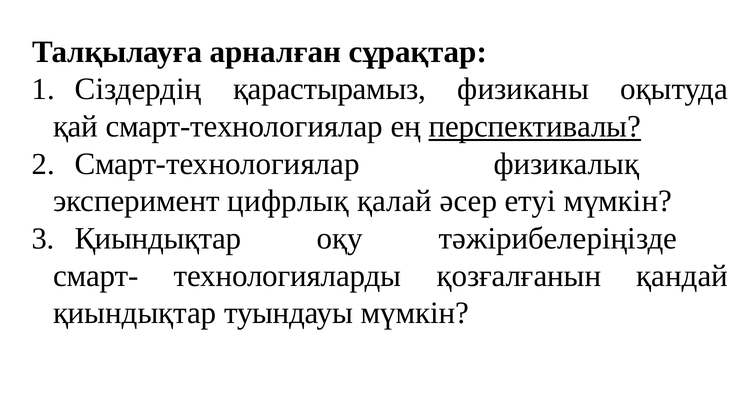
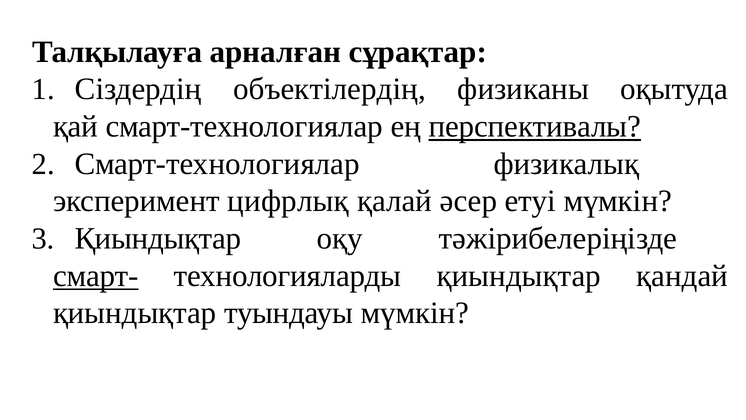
қарастырамыз: қарастырамыз -> объектілердің (329, 89)
смарт- underline: none -> present (96, 276)
технологияларды қозғалғанын: қозғалғанын -> қиындықтар (519, 276)
